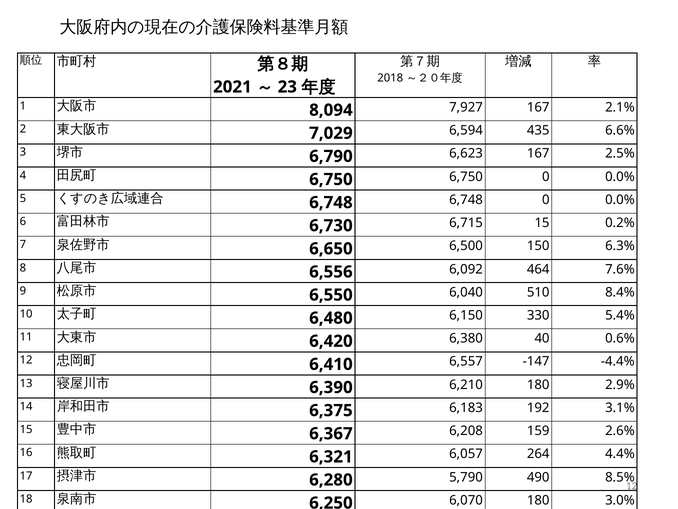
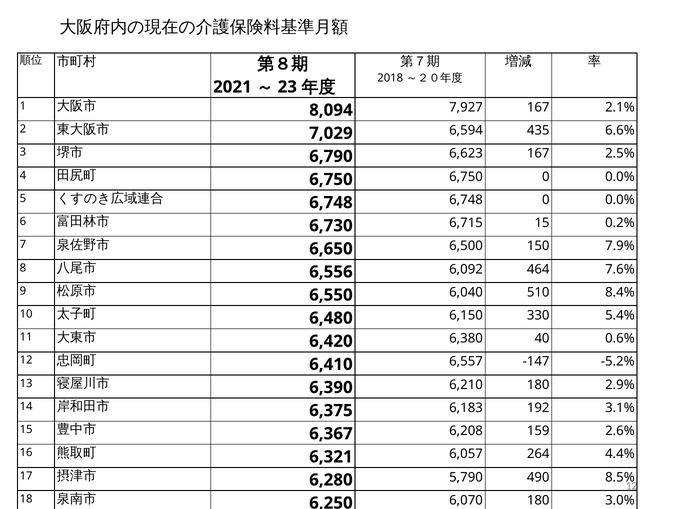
6.3%: 6.3% -> 7.9% (620, 246)
-4.4%: -4.4% -> -5.2% (618, 361)
